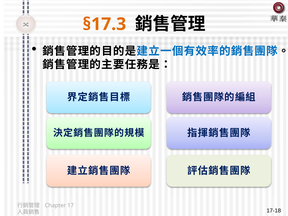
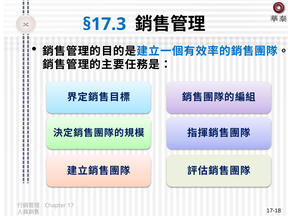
§17.3 colour: orange -> blue (104, 24)
